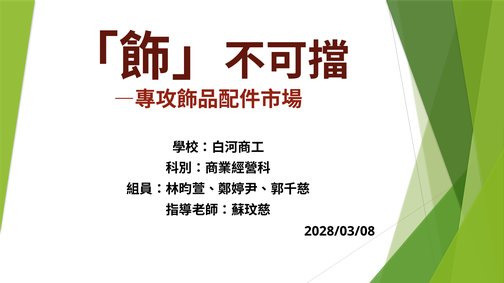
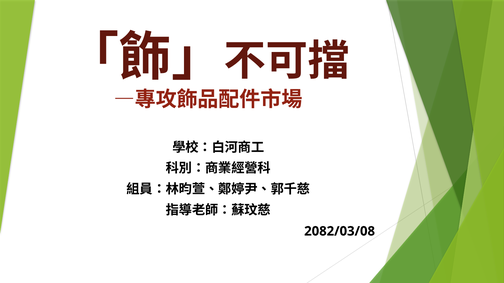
2028/03/08: 2028/03/08 -> 2082/03/08 (340, 232)
